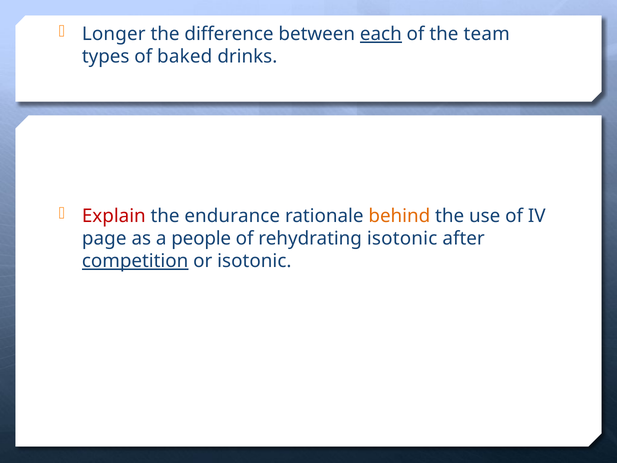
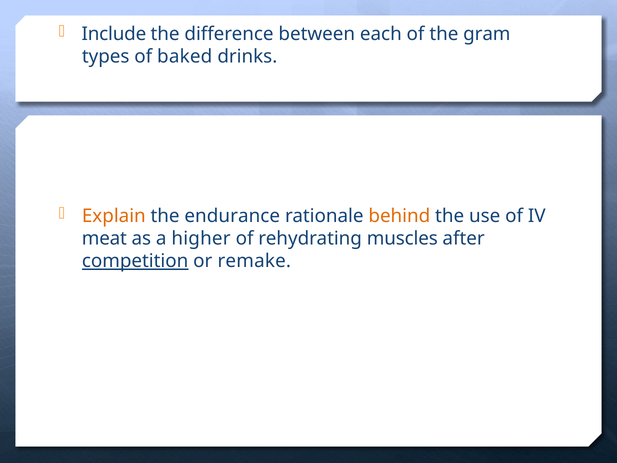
Longer: Longer -> Include (114, 34)
each underline: present -> none (381, 34)
team: team -> gram (487, 34)
Explain colour: red -> orange (114, 216)
page: page -> meat (104, 238)
people: people -> higher (201, 238)
rehydrating isotonic: isotonic -> muscles (402, 238)
or isotonic: isotonic -> remake (254, 261)
